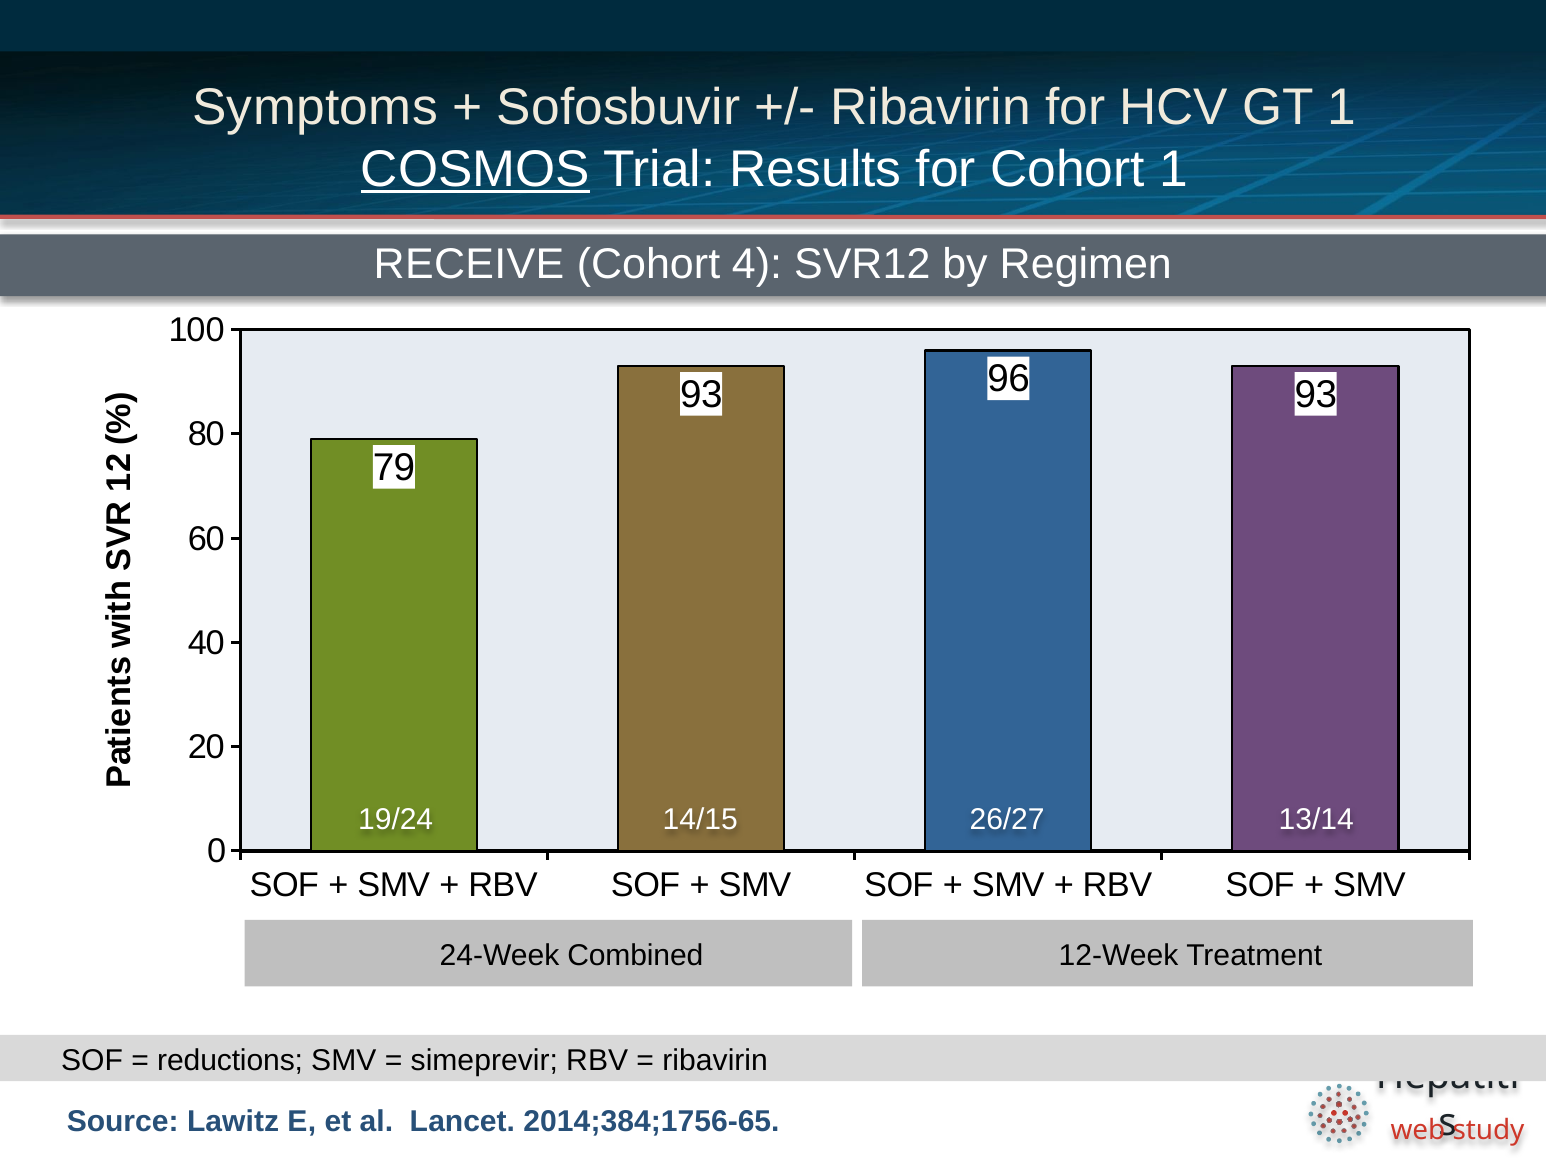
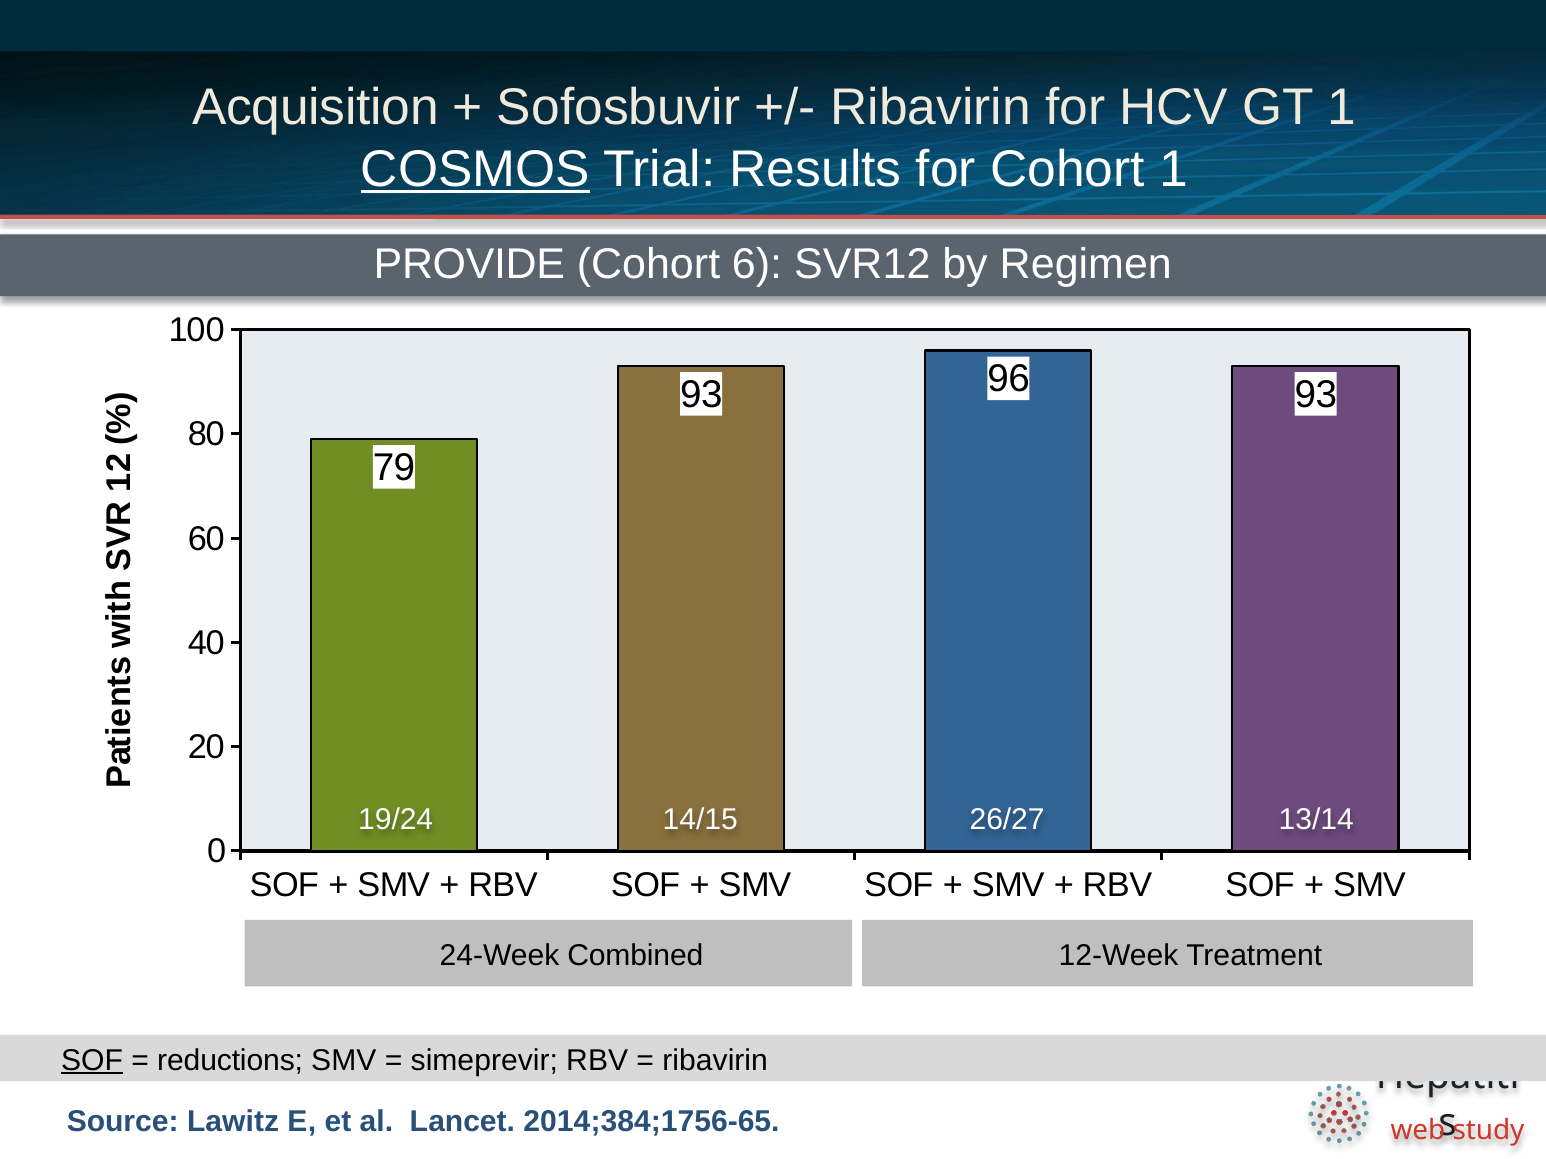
Symptoms: Symptoms -> Acquisition (315, 108)
RECEIVE: RECEIVE -> PROVIDE (469, 265)
4: 4 -> 6 (757, 265)
SOF underline: none -> present (92, 1061)
